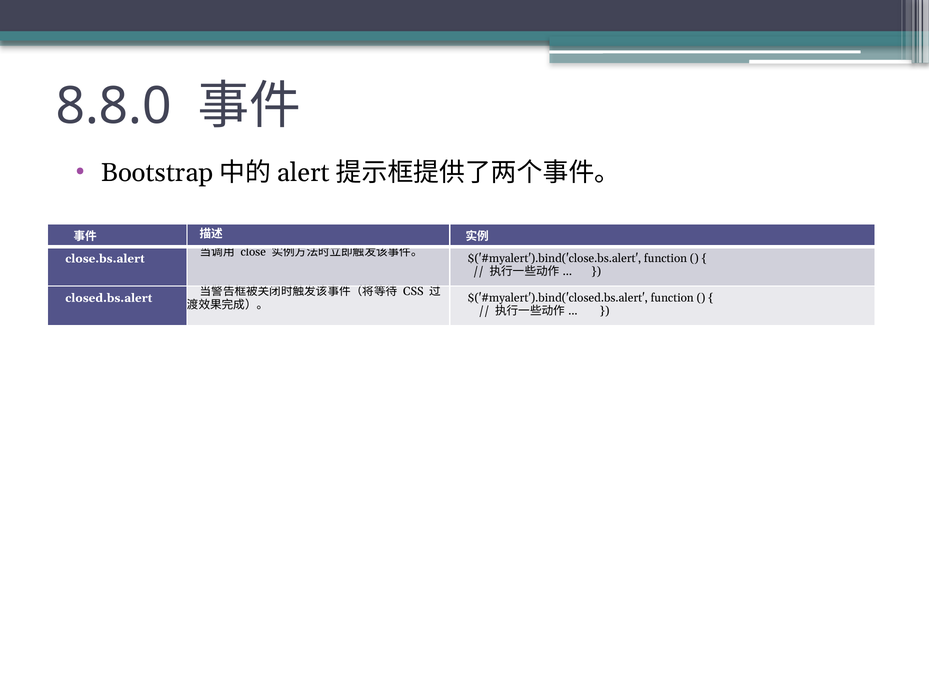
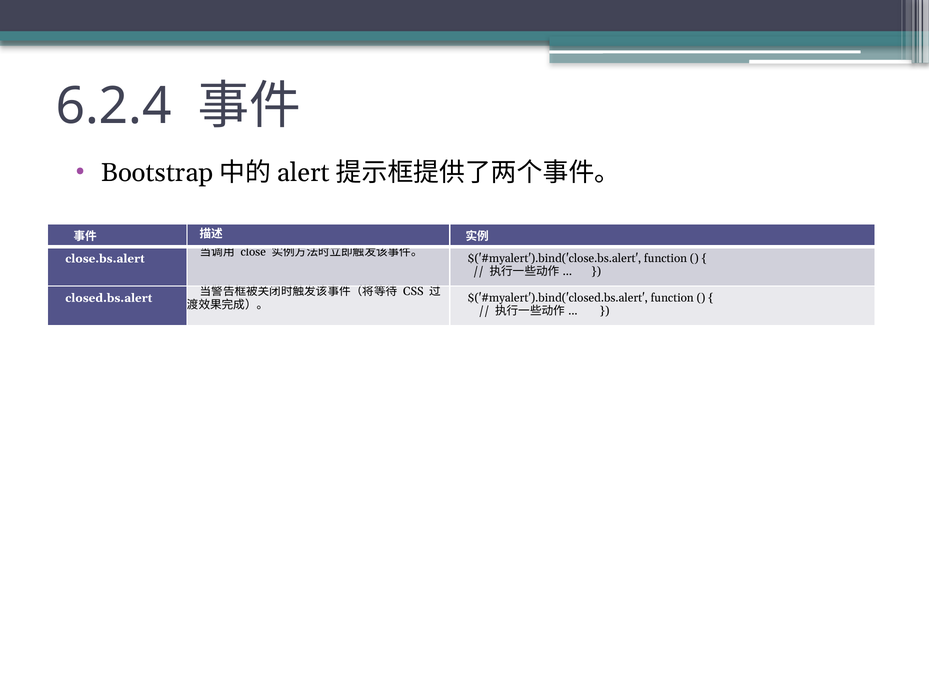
8.8.0: 8.8.0 -> 6.2.4 (114, 106)
